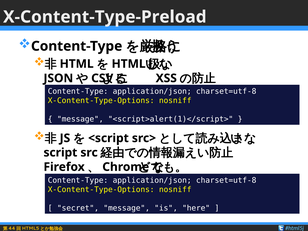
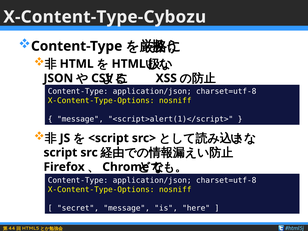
X-Content-Type-Preload: X-Content-Type-Preload -> X-Content-Type-Cybozu (105, 17)
